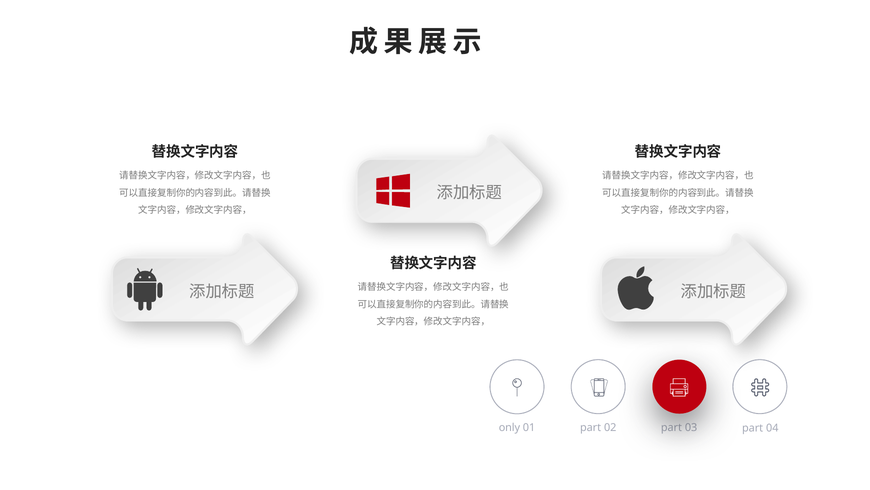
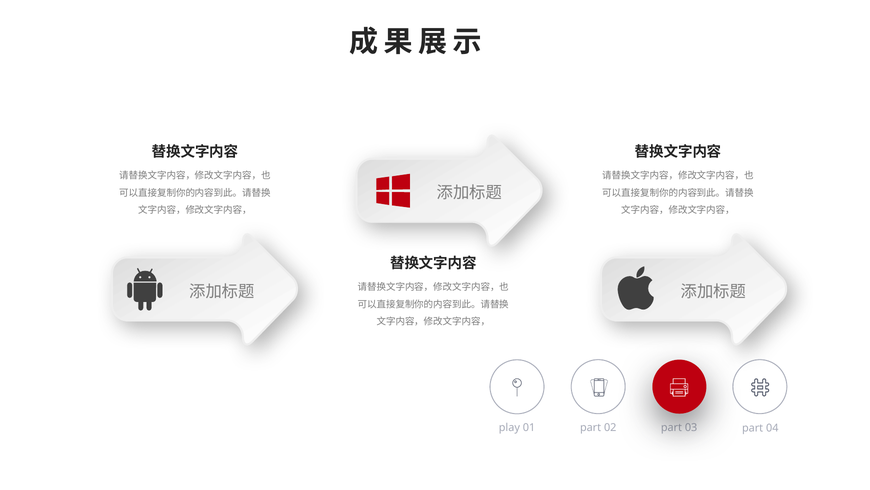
only: only -> play (509, 427)
